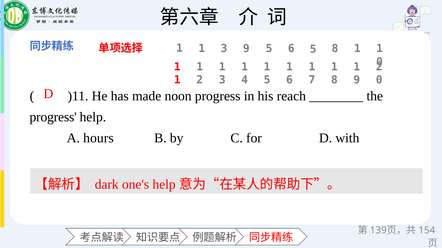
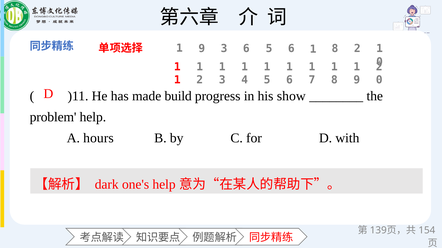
1: 1 -> 9 (202, 49)
3 9: 9 -> 6 (246, 49)
5 6 5: 5 -> 1 (313, 49)
1: 1 -> 2 (357, 49)
noon: noon -> build (178, 96)
reach: reach -> show (291, 96)
progress: progress -> problem (53, 117)
